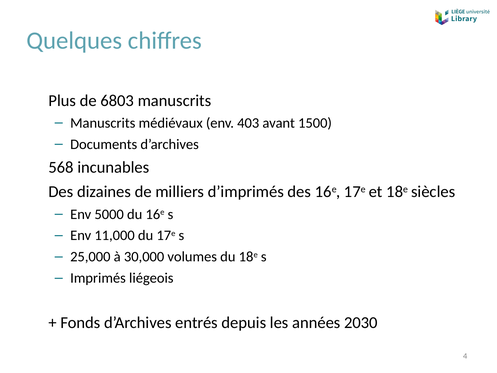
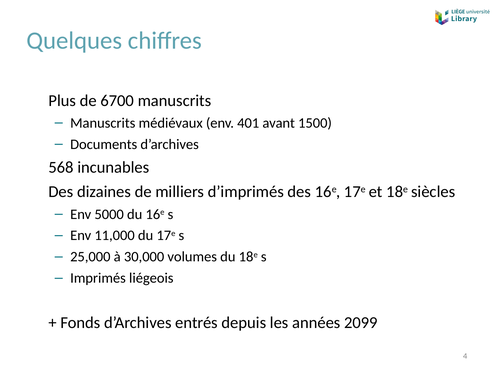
6803: 6803 -> 6700 (117, 101)
403: 403 -> 401 (248, 123)
2030: 2030 -> 2099 (361, 322)
